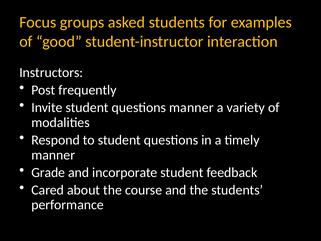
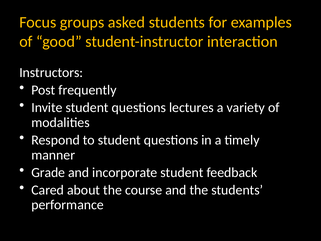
questions manner: manner -> lectures (191, 107)
